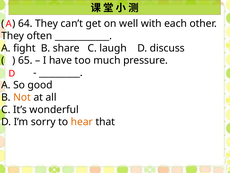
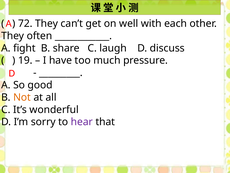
64: 64 -> 72 (25, 23)
65: 65 -> 19 (25, 60)
hear colour: orange -> purple (82, 122)
